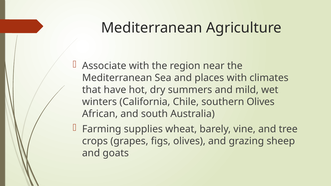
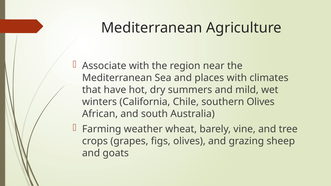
supplies: supplies -> weather (143, 129)
